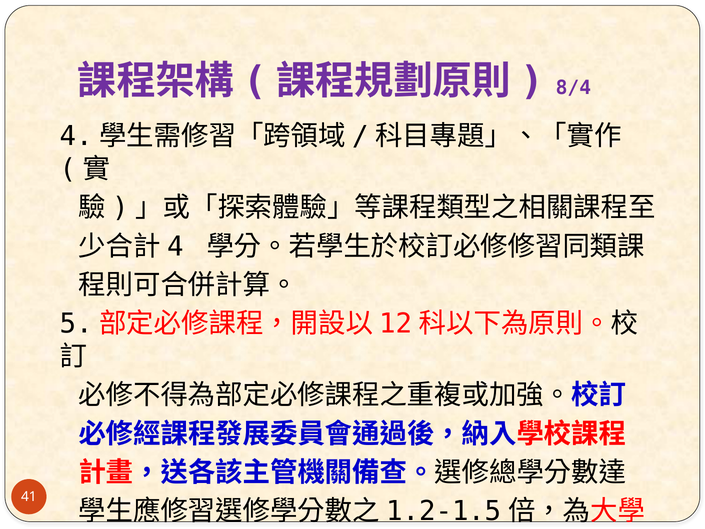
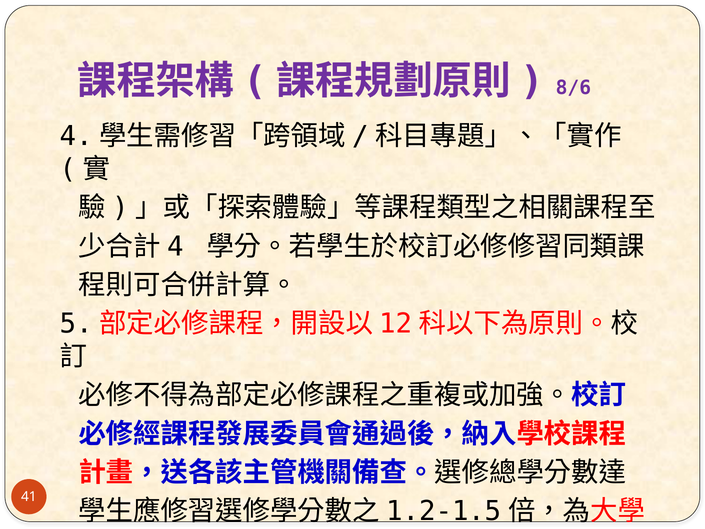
8/4: 8/4 -> 8/6 (573, 88)
